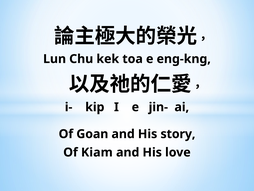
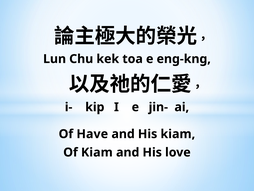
Goan: Goan -> Have (92, 134)
His story: story -> kiam (178, 134)
